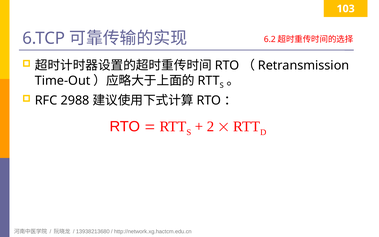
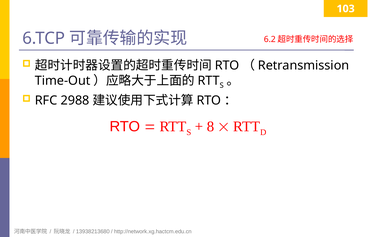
2: 2 -> 8 (211, 126)
